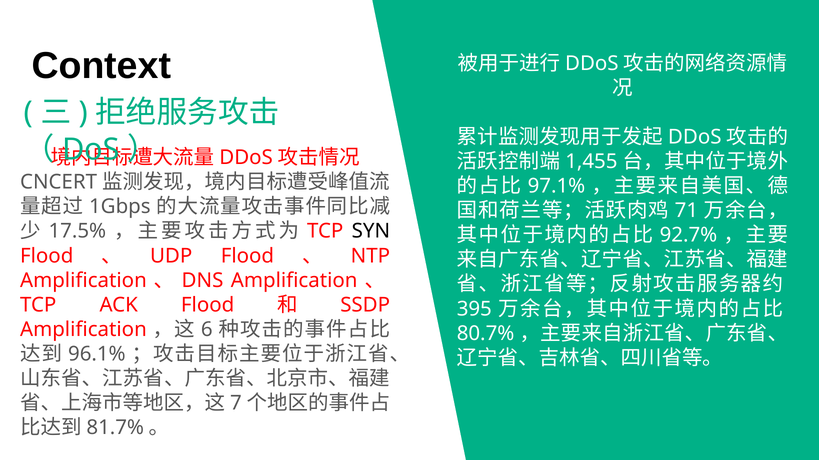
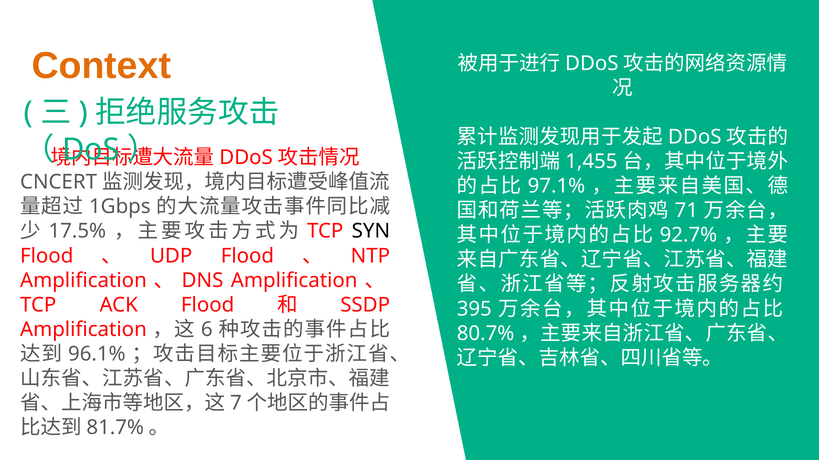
Context colour: black -> orange (101, 66)
